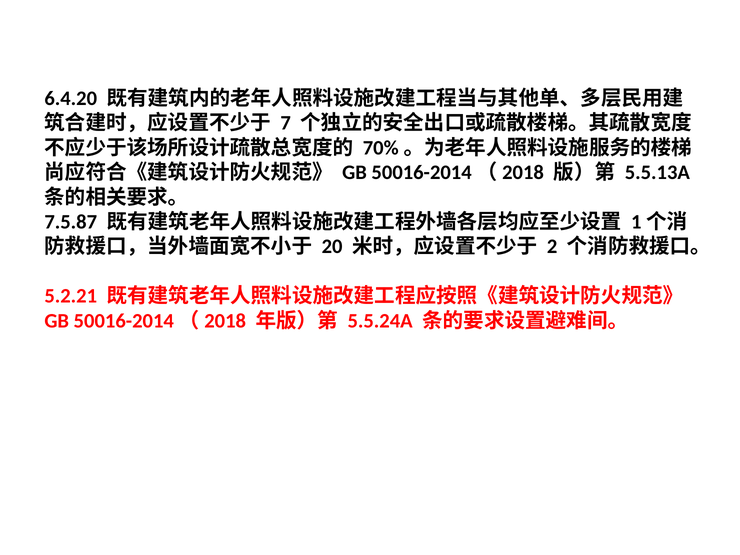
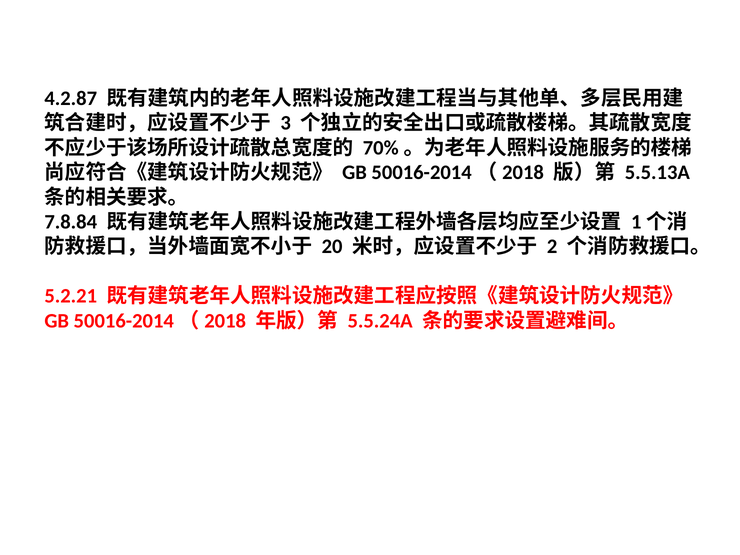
6.4.20: 6.4.20 -> 4.2.87 (71, 98)
7: 7 -> 3 (286, 123)
7.5.87: 7.5.87 -> 7.8.84 (71, 222)
